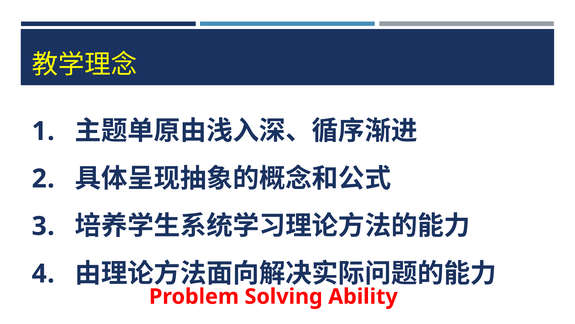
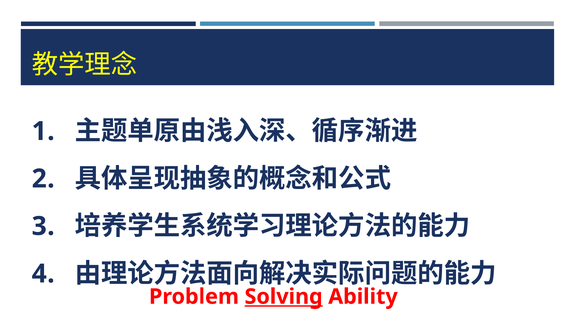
Solving underline: none -> present (284, 296)
